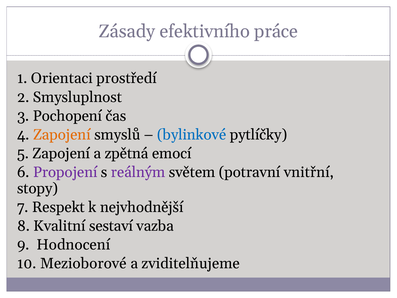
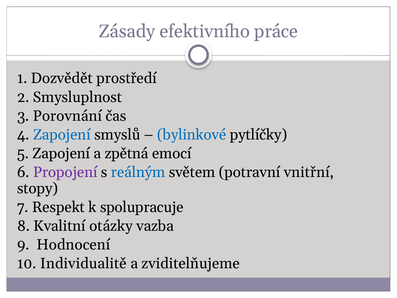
Orientaci: Orientaci -> Dozvědět (62, 78)
Pochopení: Pochopení -> Porovnání (67, 116)
Zapojení colour: orange -> blue (62, 135)
reálným colour: purple -> blue (138, 172)
nejvhodnější: nejvhodnější -> spolupracuje (142, 207)
sestaví: sestaví -> otázky (111, 226)
Mezioborové: Mezioborové -> Individualitě (83, 263)
